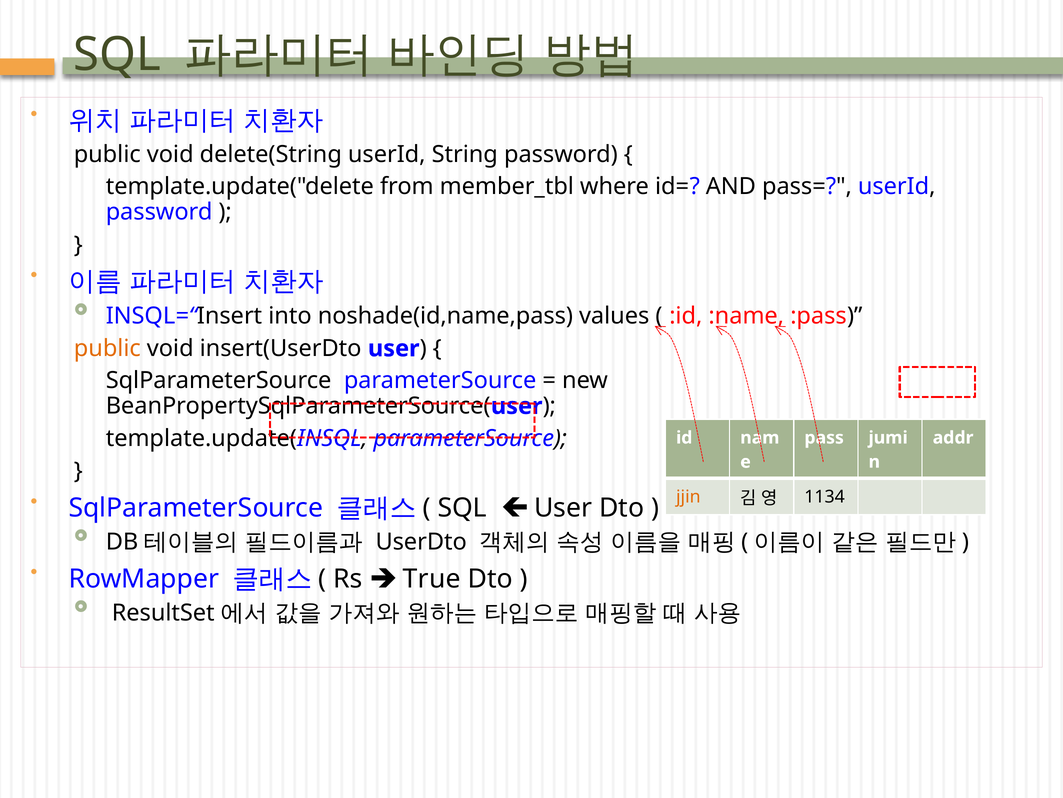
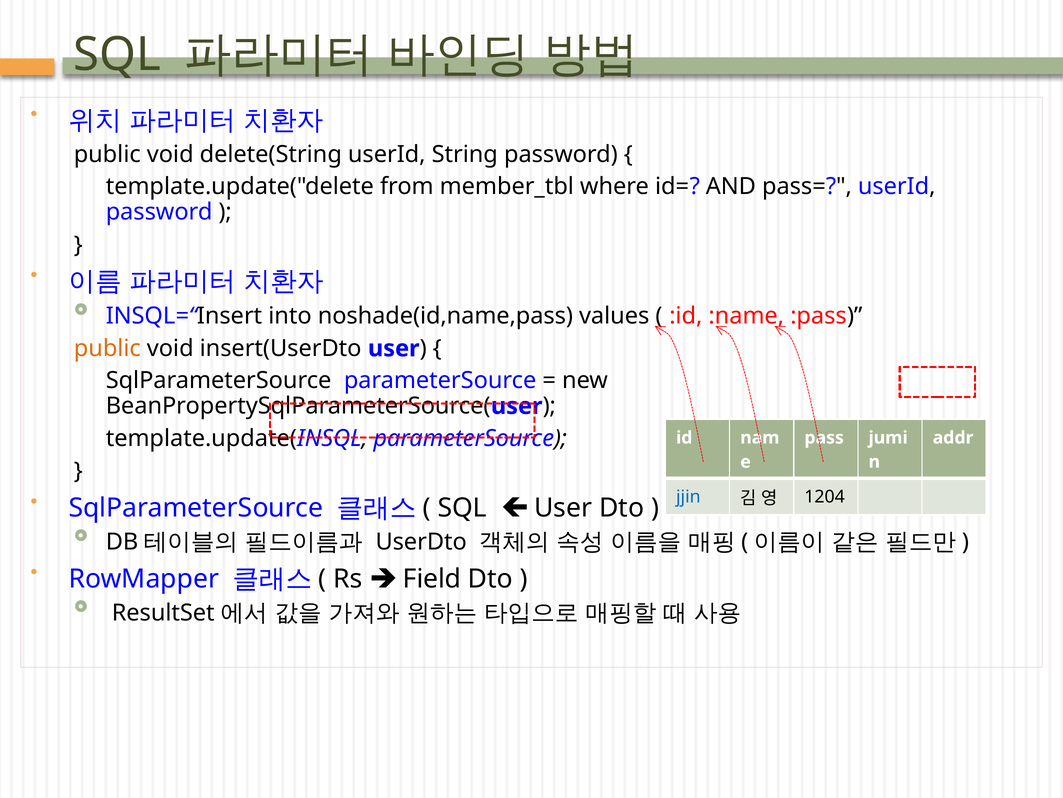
jjin colour: orange -> blue (688, 496)
1134: 1134 -> 1204 (825, 496)
True: True -> Field (432, 578)
